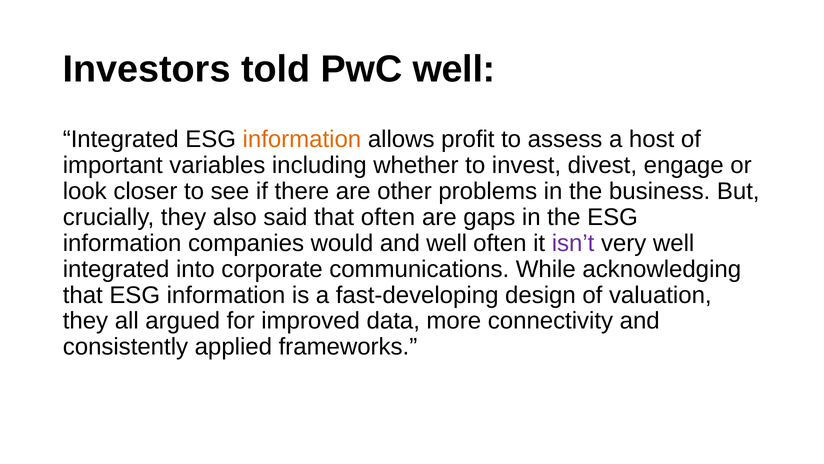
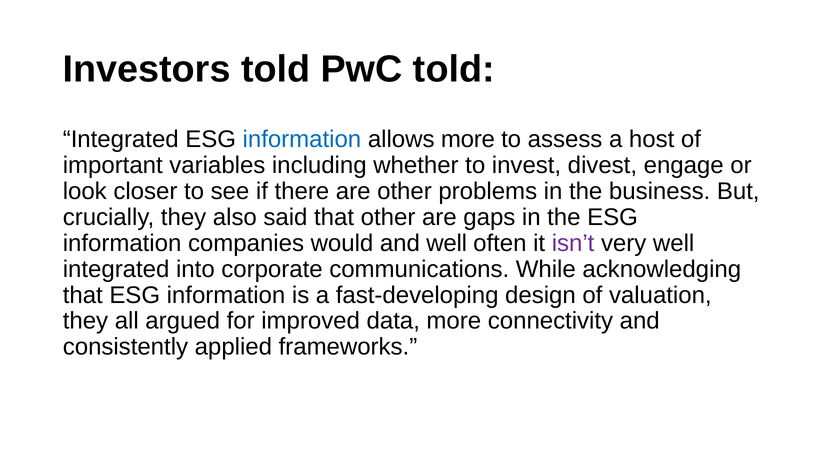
PwC well: well -> told (454, 69)
information colour: orange -> blue (302, 139)
allows profit: profit -> more (468, 139)
that often: often -> other (388, 217)
